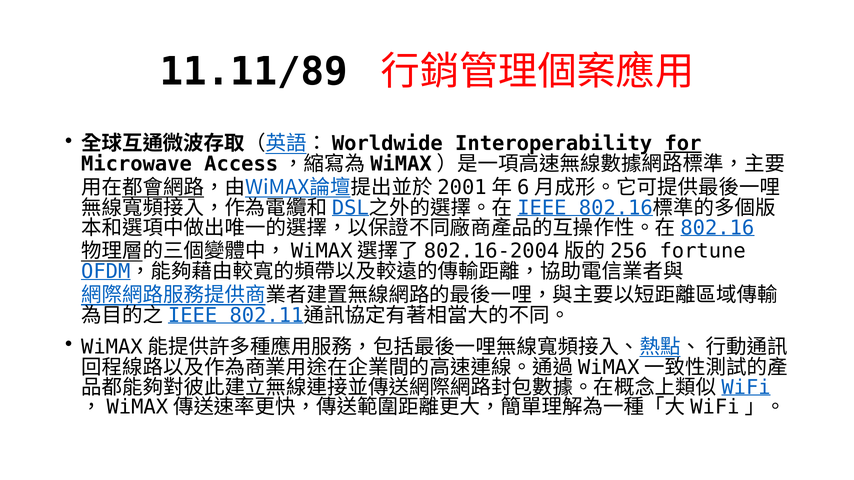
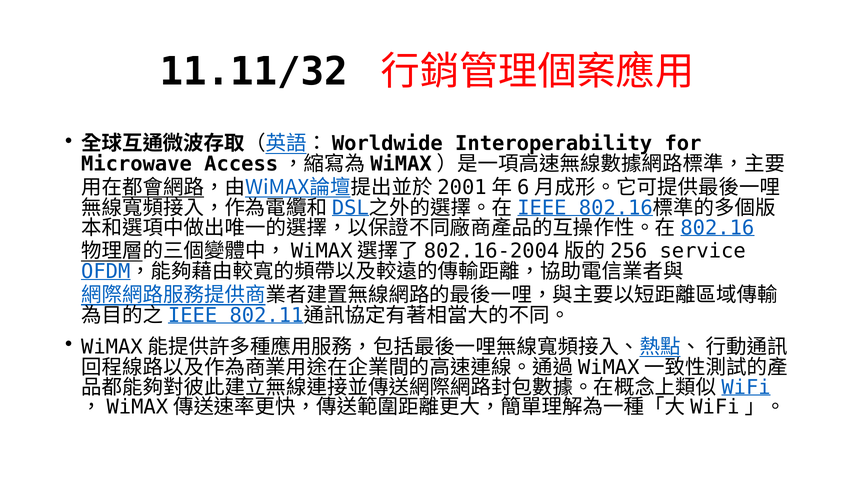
11.11/89: 11.11/89 -> 11.11/32 (254, 72)
for underline: present -> none (683, 144)
fortune: fortune -> service (703, 251)
